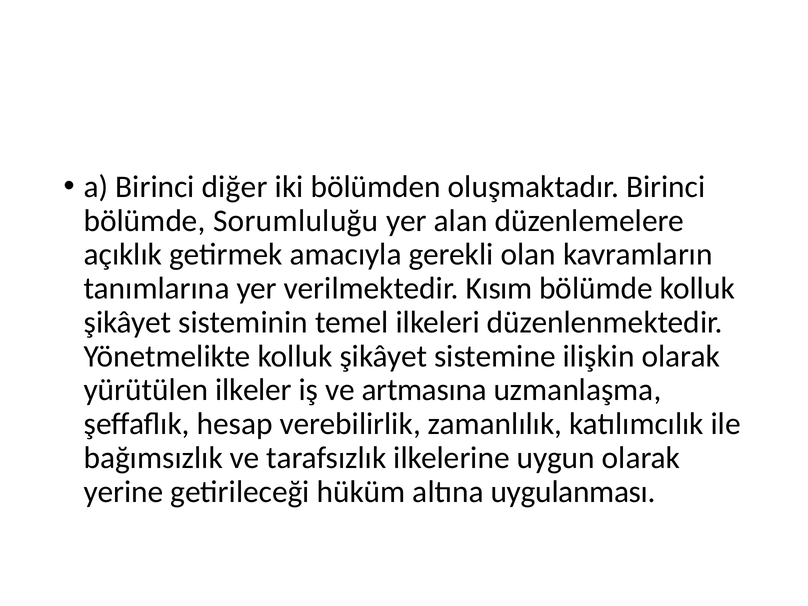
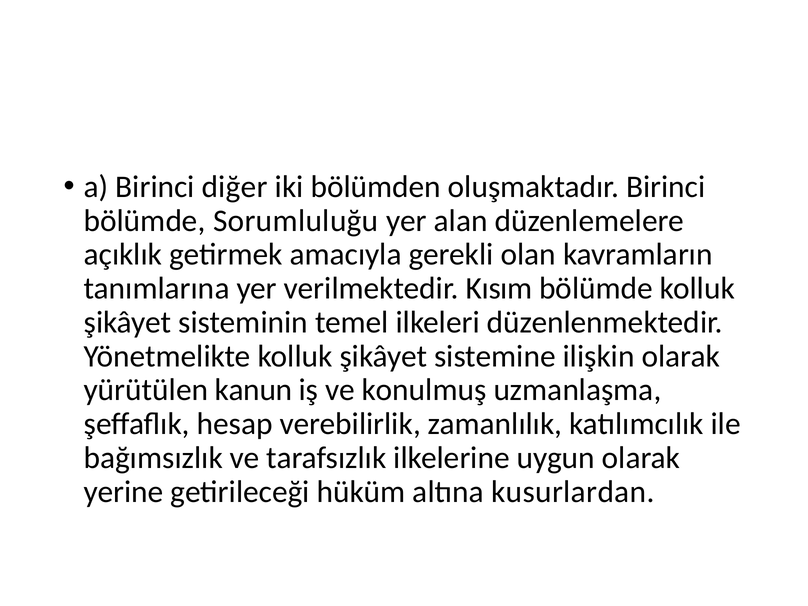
ilkeler: ilkeler -> kanun (254, 390)
artmasına: artmasına -> konulmuş (424, 390)
uygulanması: uygulanması -> kusurlardan (573, 492)
